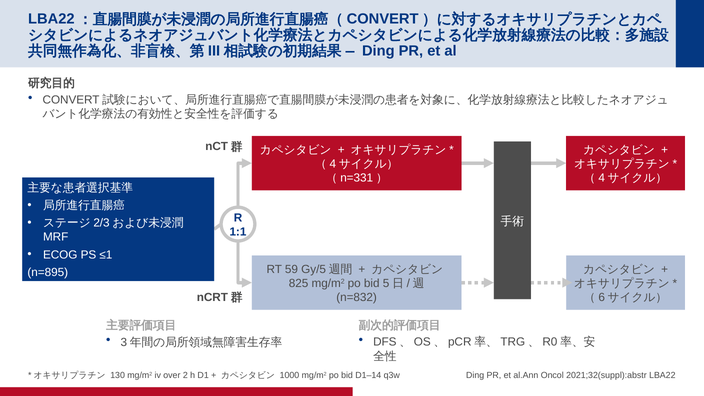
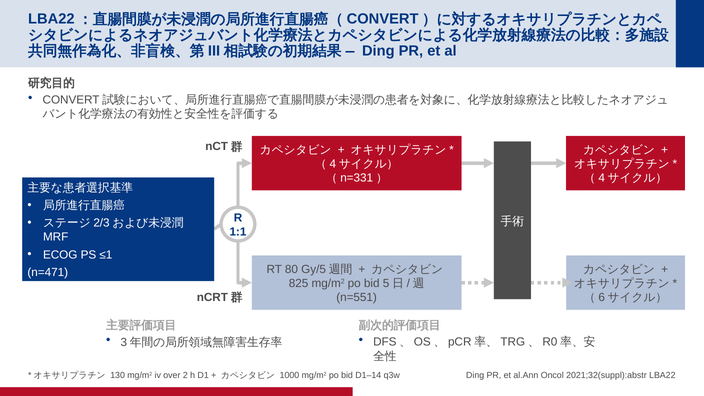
n=895: n=895 -> n=471 (48, 272)
59: 59 -> 80 (291, 269)
n=832: n=832 -> n=551 (357, 298)
